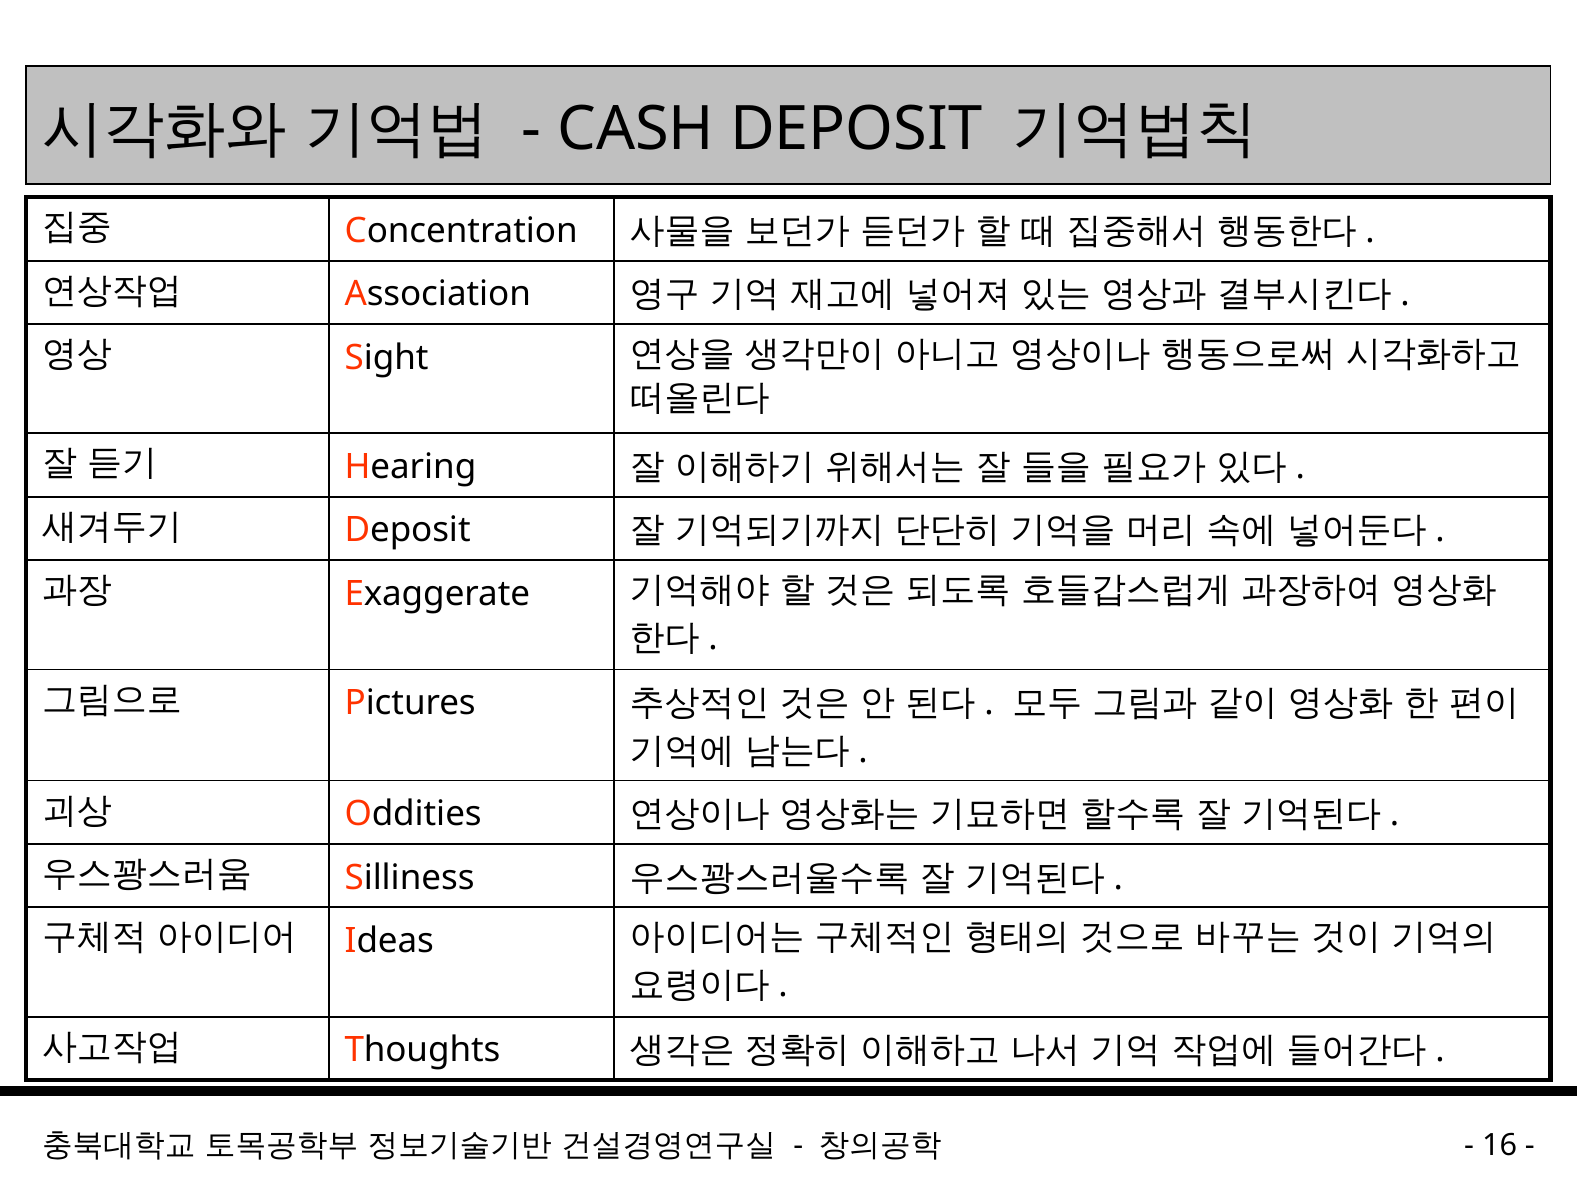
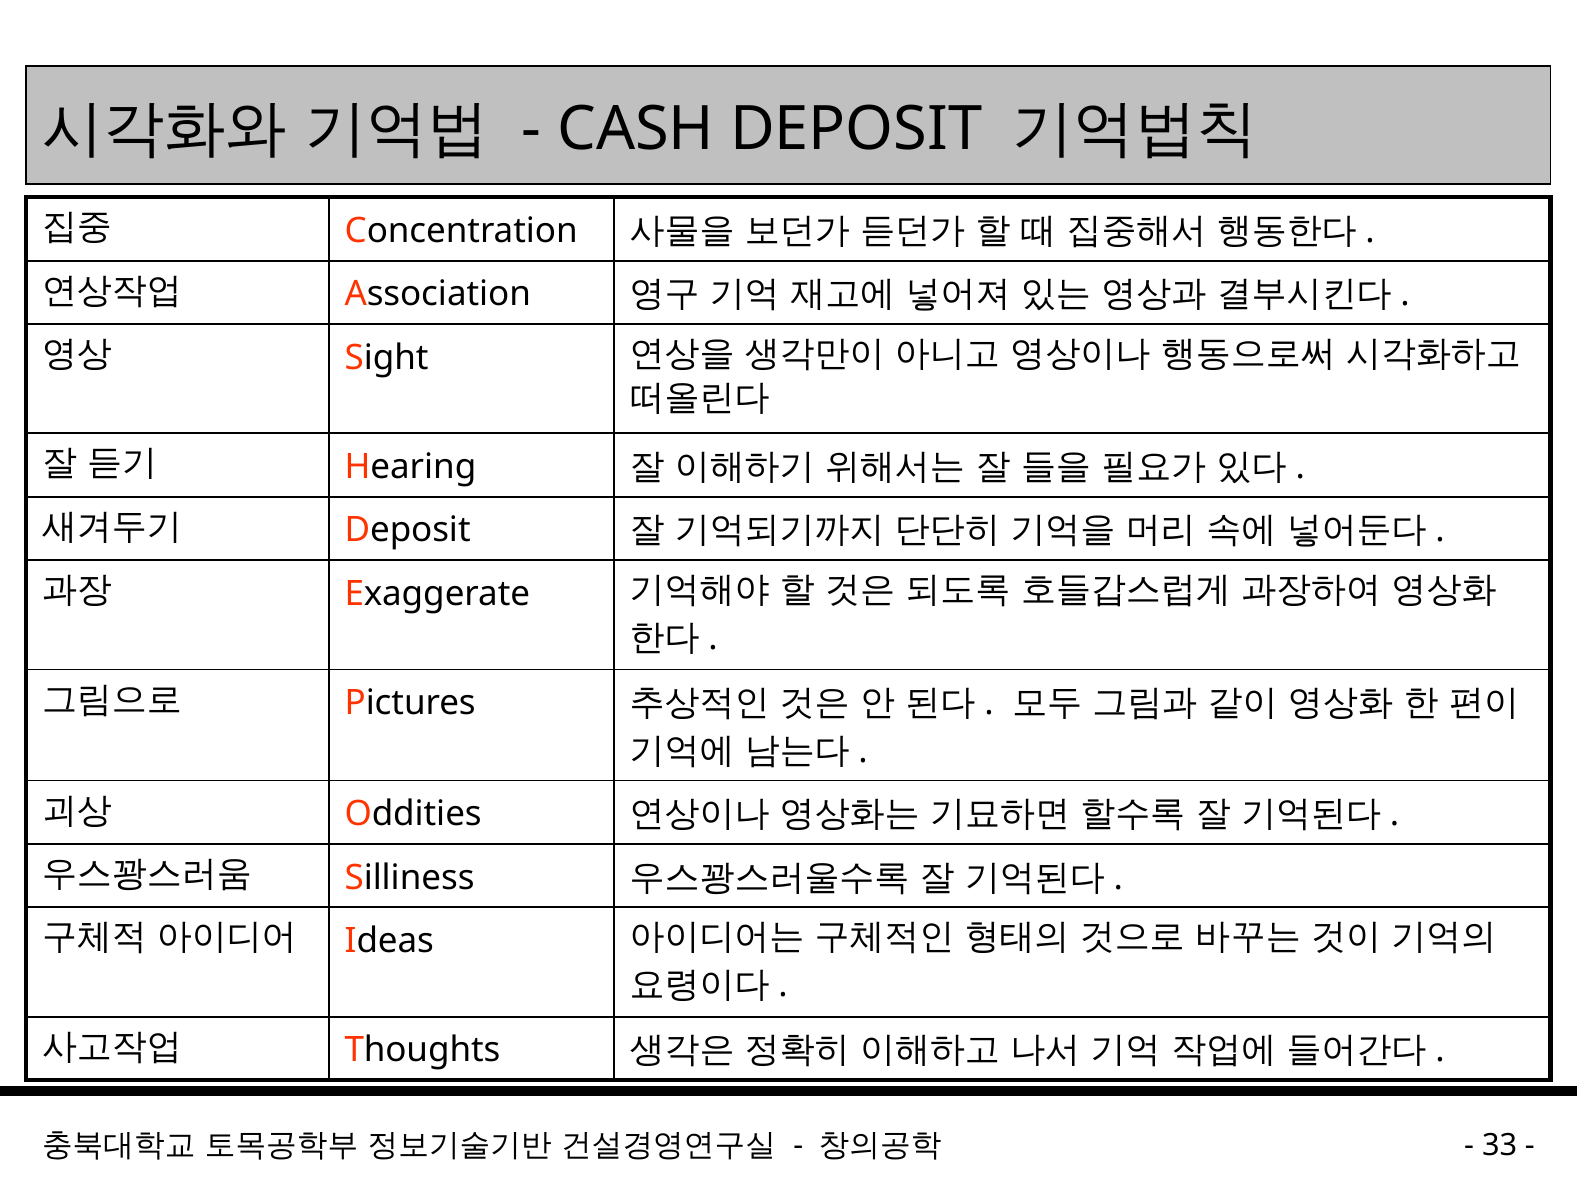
16: 16 -> 33 (1500, 1145)
